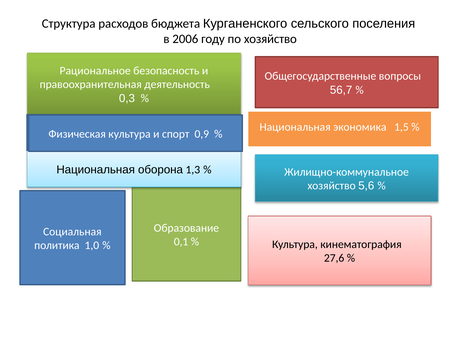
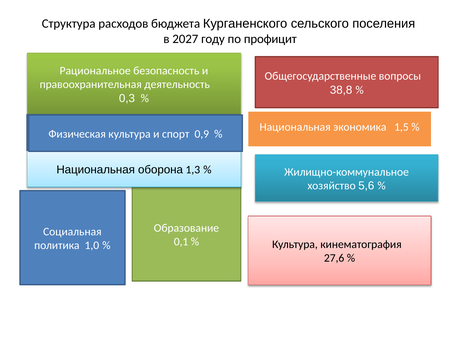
2006: 2006 -> 2027 (185, 39)
по хозяйство: хозяйство -> профицит (270, 39)
56,7: 56,7 -> 38,8 (341, 90)
